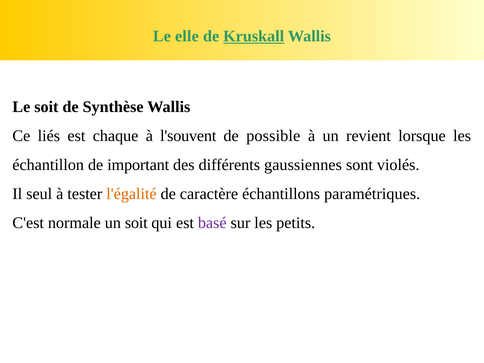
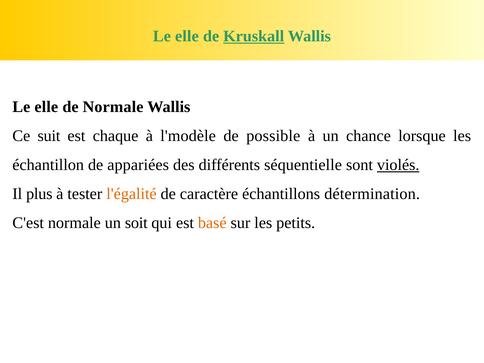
soit: soit -> elle (46, 107)
de Synthèse: Synthèse -> Normale (113, 107)
liés: liés -> suit (49, 136)
l'souvent: l'souvent -> l'modèle (188, 136)
revient: revient -> chance (368, 136)
important: important -> appariées (138, 165)
gaussiennes: gaussiennes -> séquentielle (303, 165)
violés underline: none -> present (398, 165)
seul: seul -> plus (39, 194)
paramétriques: paramétriques -> détermination (372, 194)
basé colour: purple -> orange (212, 223)
